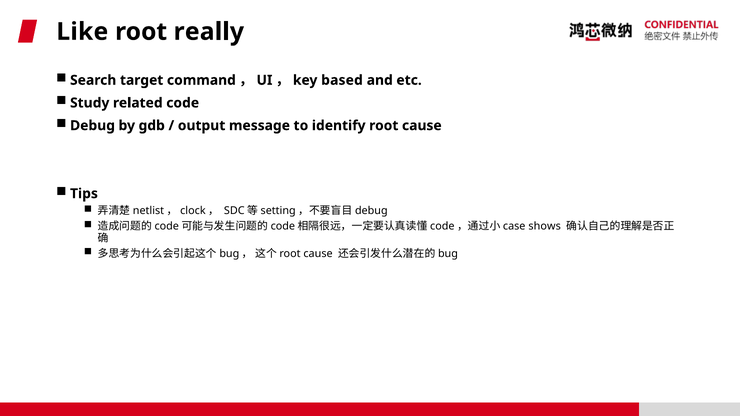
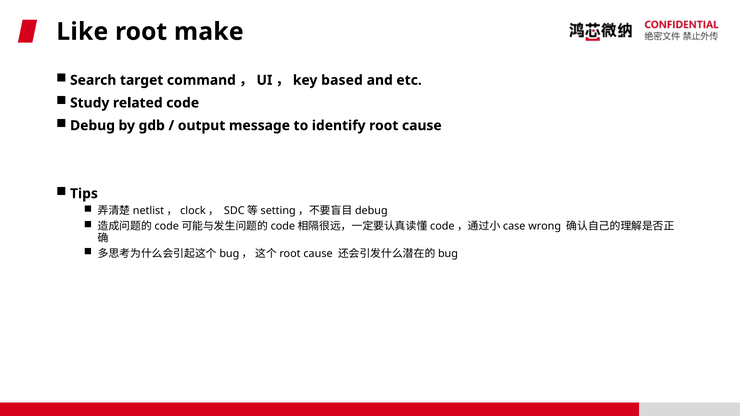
really: really -> make (209, 32)
shows: shows -> wrong (545, 226)
